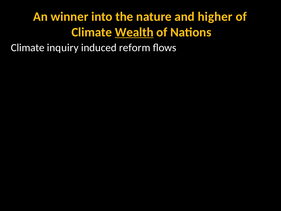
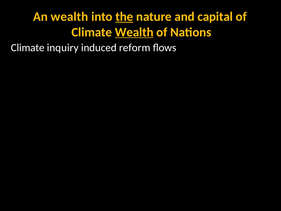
An winner: winner -> wealth (69, 17)
the underline: none -> present (124, 17)
higher: higher -> capital (215, 17)
